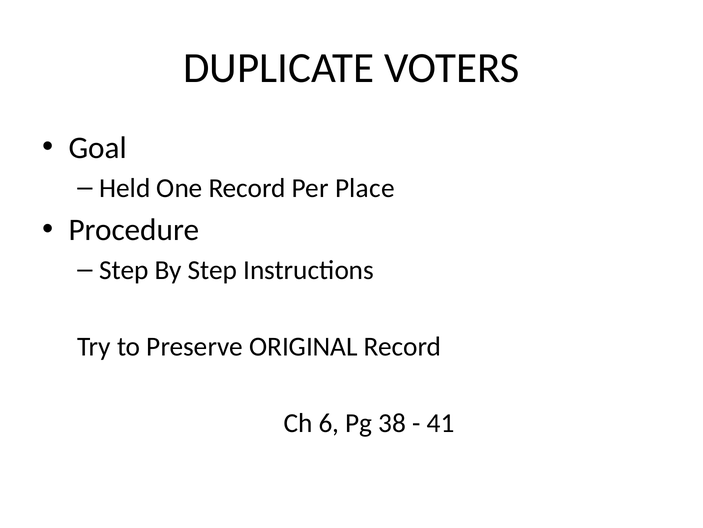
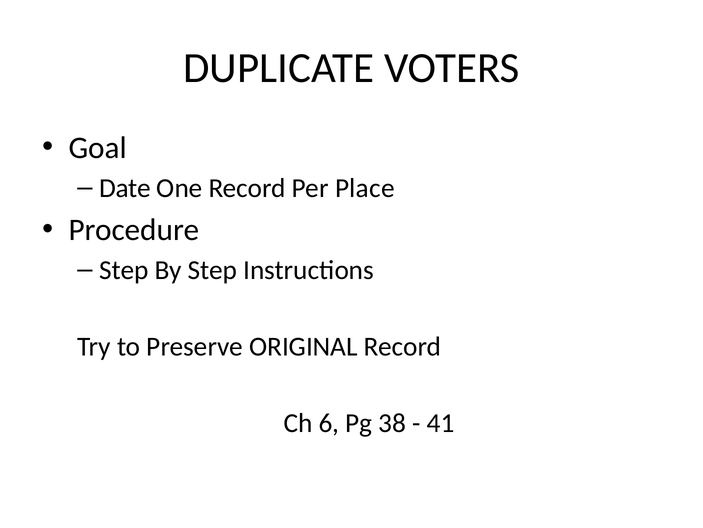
Held: Held -> Date (125, 188)
